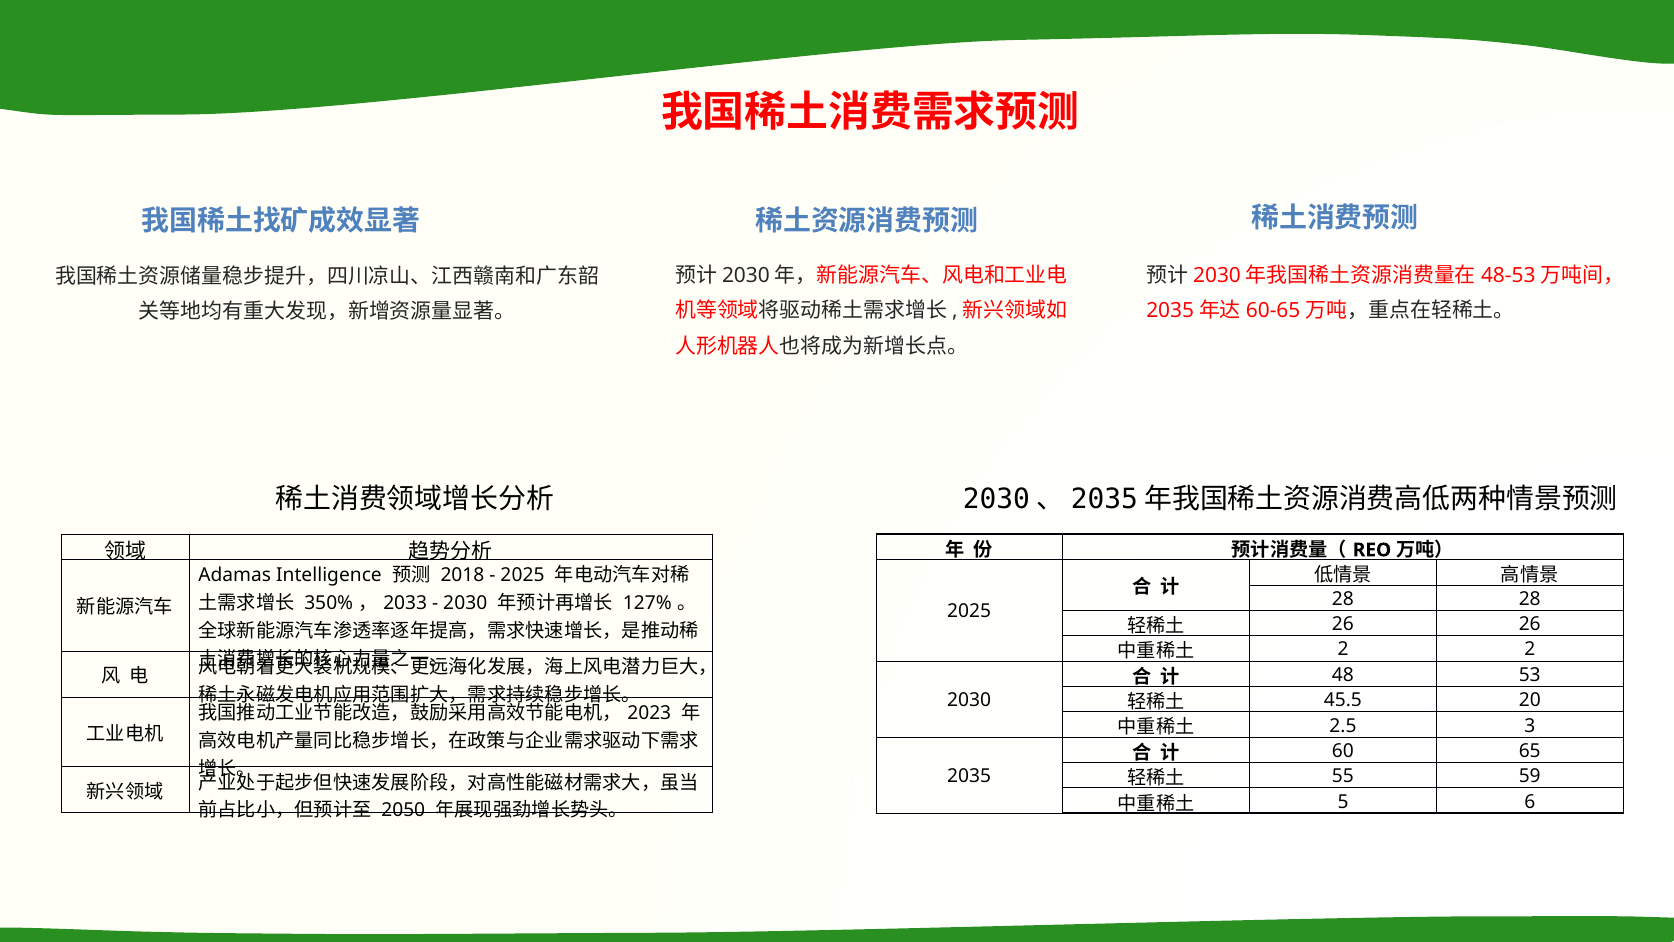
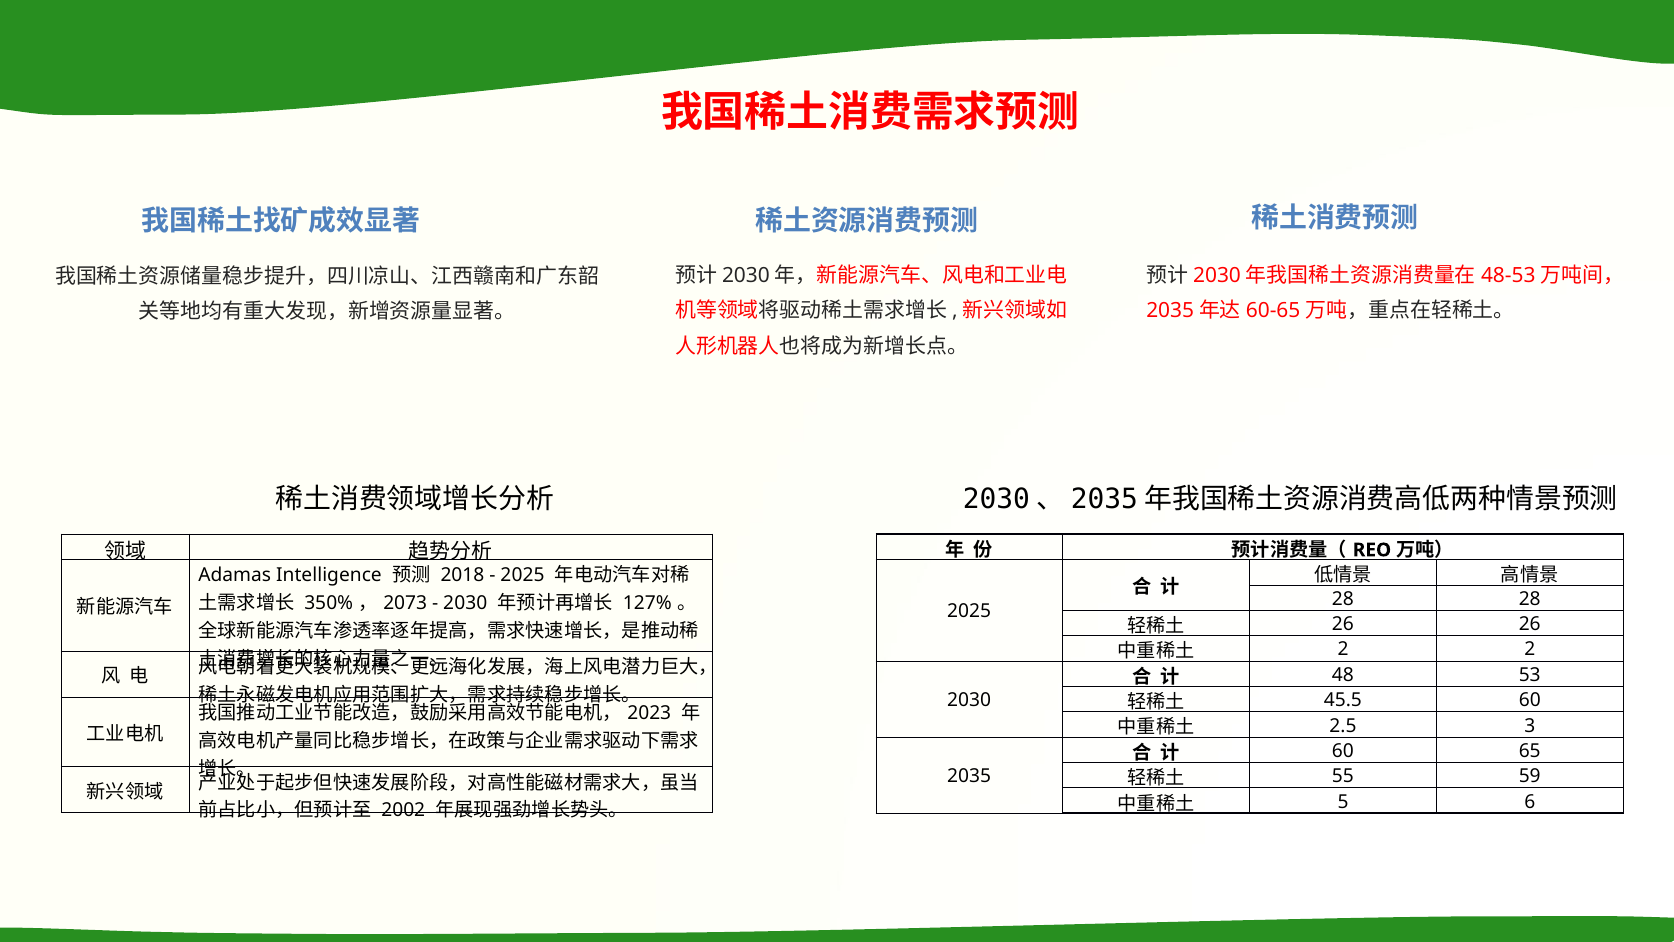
2033: 2033 -> 2073 (405, 603)
45.5 20: 20 -> 60 (1530, 700)
2050: 2050 -> 2002 (403, 810)
